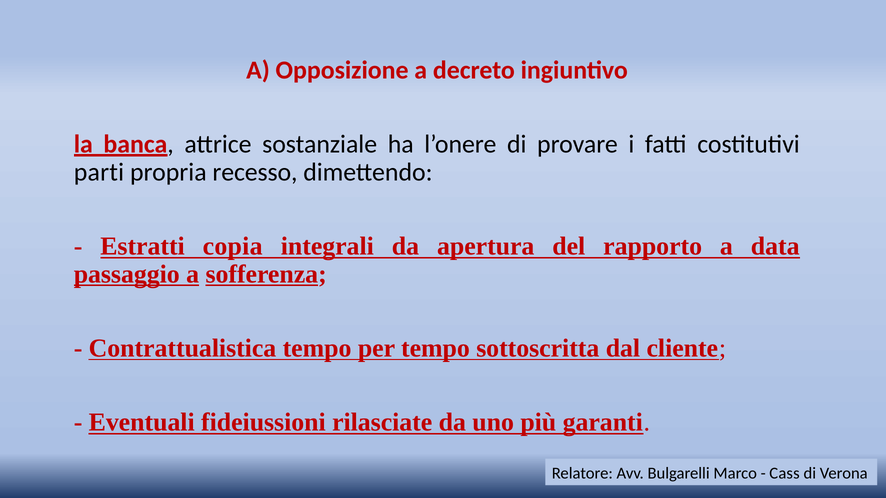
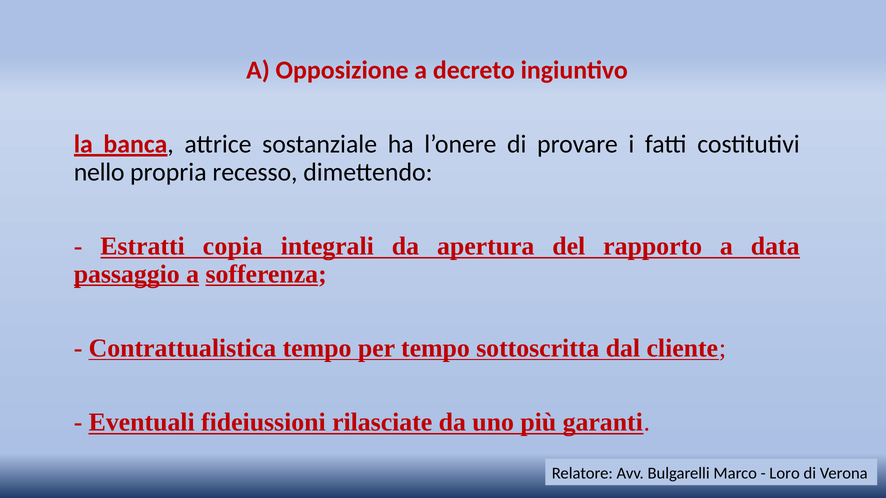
parti: parti -> nello (99, 172)
Cass: Cass -> Loro (785, 473)
